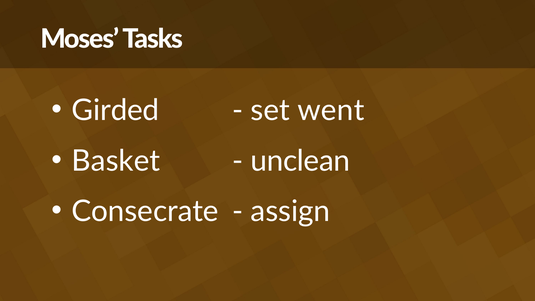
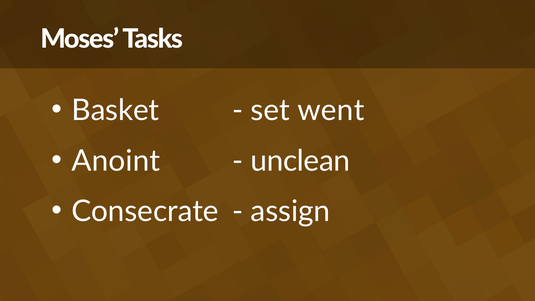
Girded: Girded -> Basket (115, 110)
Basket: Basket -> Anoint (116, 161)
